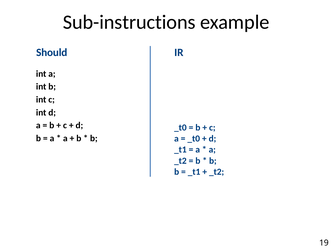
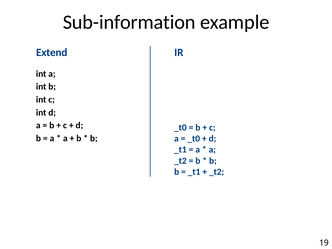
Sub-instructions: Sub-instructions -> Sub-information (129, 22)
Should: Should -> Extend (52, 52)
